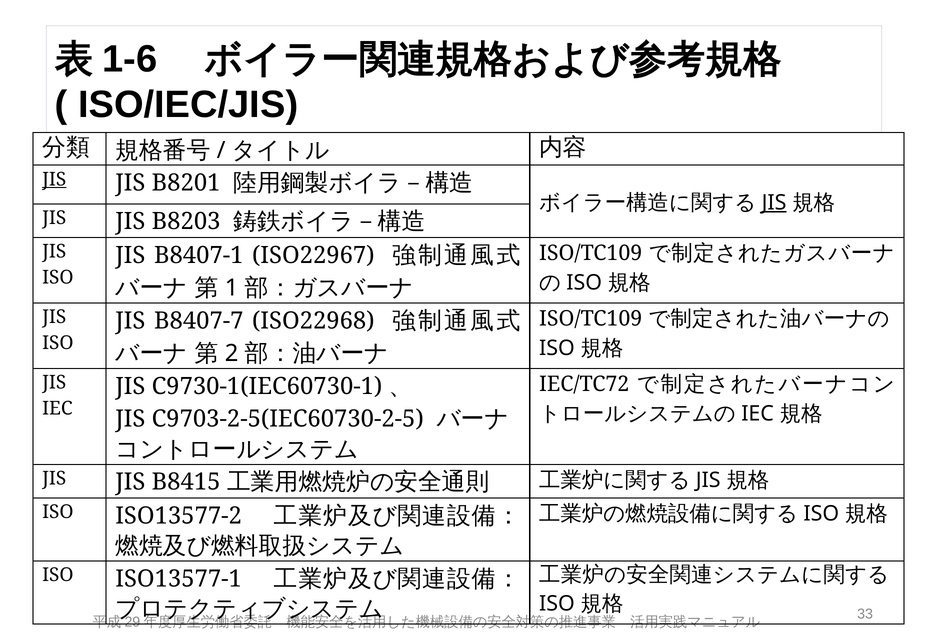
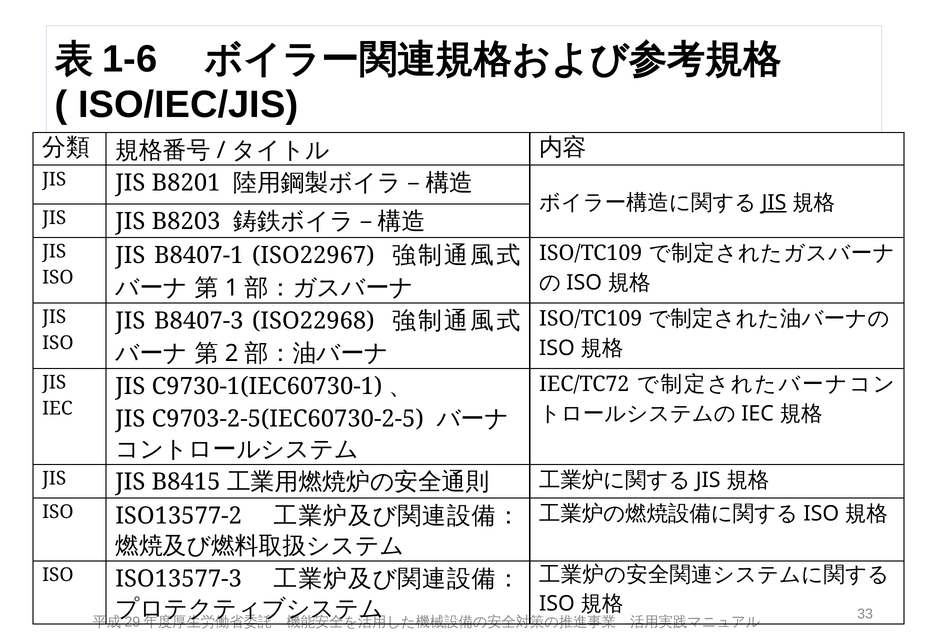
JIS underline: present -> none (54, 179)
B8407-7: B8407-7 -> B8407-3 (199, 321)
ISO13577-1: ISO13577-1 -> ISO13577-3 (179, 578)
